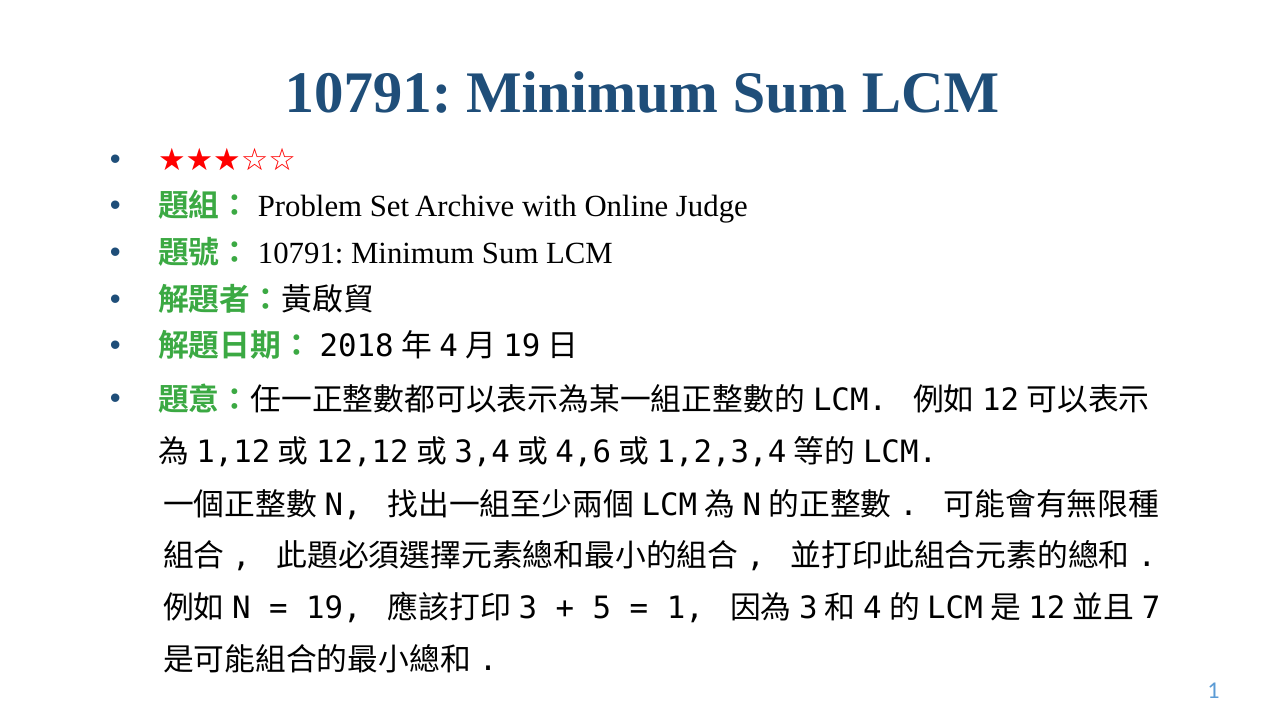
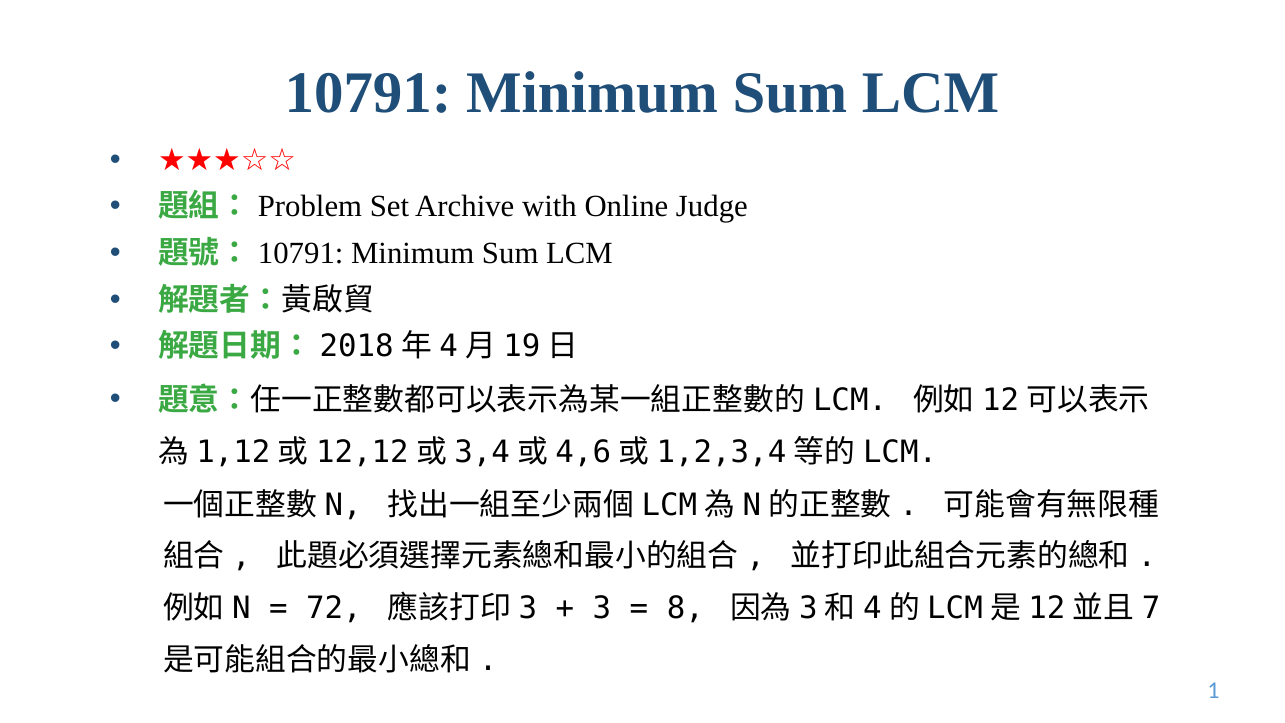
19: 19 -> 72 (334, 608)
5: 5 -> 3 (602, 608)
1: 1 -> 8 (685, 608)
